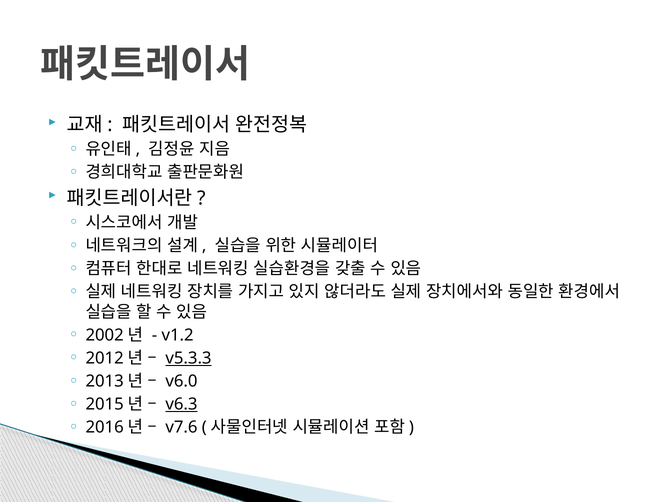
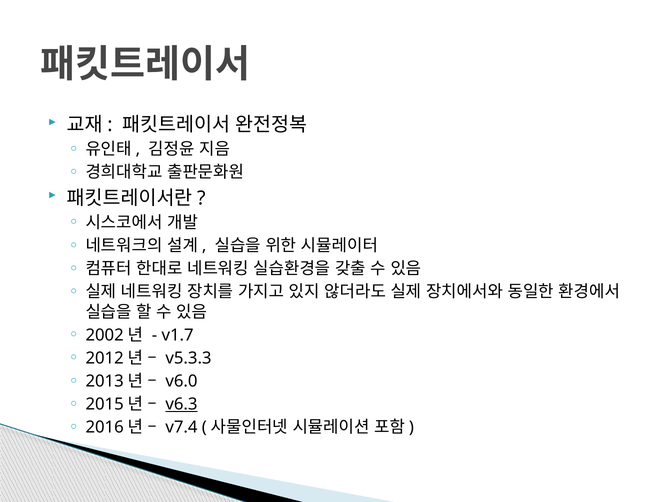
v1.2: v1.2 -> v1.7 (178, 335)
v5.3.3 underline: present -> none (188, 358)
v7.6: v7.6 -> v7.4 (181, 427)
